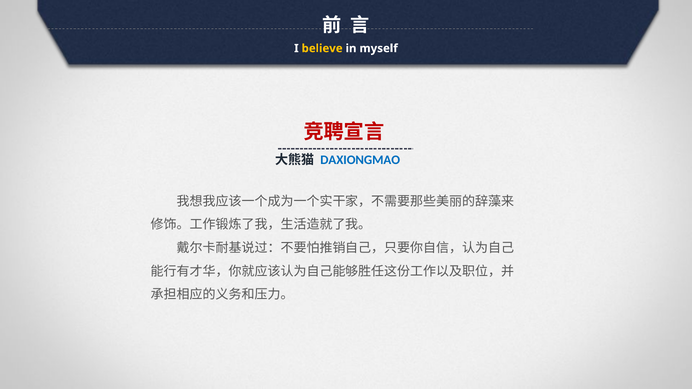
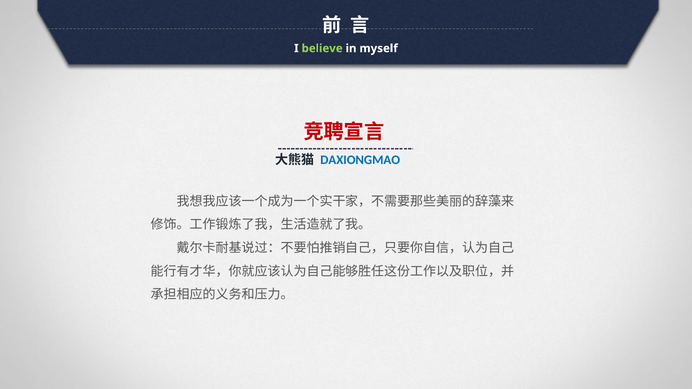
believe colour: yellow -> light green (322, 48)
